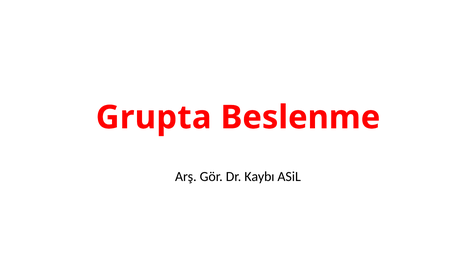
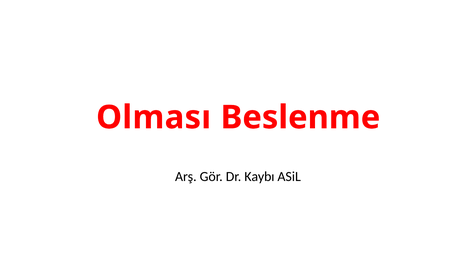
Grupta: Grupta -> Olması (154, 117)
